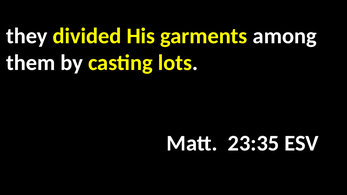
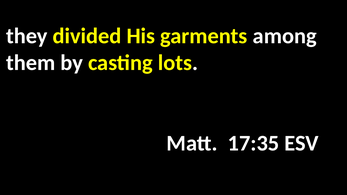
23:35: 23:35 -> 17:35 (253, 143)
